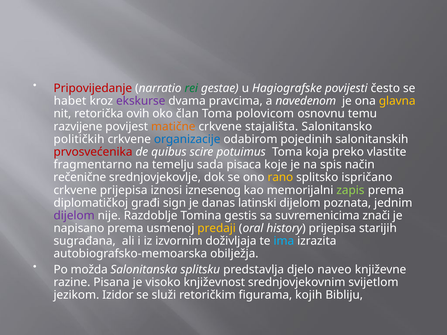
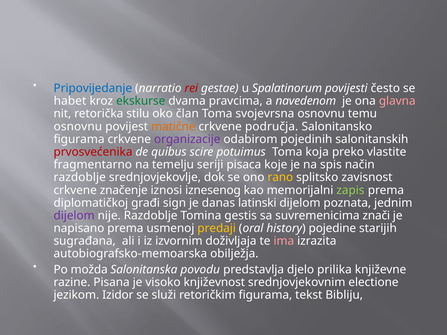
Pripovijedanje colour: red -> blue (93, 88)
rei colour: green -> red (191, 88)
Hagiografske: Hagiografske -> Spalatinorum (287, 88)
ekskurse colour: purple -> green (141, 101)
glavna colour: yellow -> pink (397, 101)
ovih: ovih -> stilu (138, 114)
polovicom: polovicom -> svojevrsna (265, 114)
razvijene: razvijene -> osnovnu (78, 127)
stajališta: stajališta -> područja (272, 127)
političkih: političkih -> figurama (79, 139)
organizacije colour: blue -> purple (187, 139)
sada: sada -> seriji (210, 165)
rečenične: rečenične -> razdoblje (80, 178)
ispričano: ispričano -> zavisnost (367, 178)
crkvene prijepisa: prijepisa -> značenje (124, 190)
history prijepisa: prijepisa -> pojedine (332, 228)
ima colour: light blue -> pink (284, 241)
splitsku: splitsku -> povodu (200, 270)
naveo: naveo -> prilika (334, 270)
svijetlom: svijetlom -> electione (373, 283)
kojih: kojih -> tekst (309, 295)
